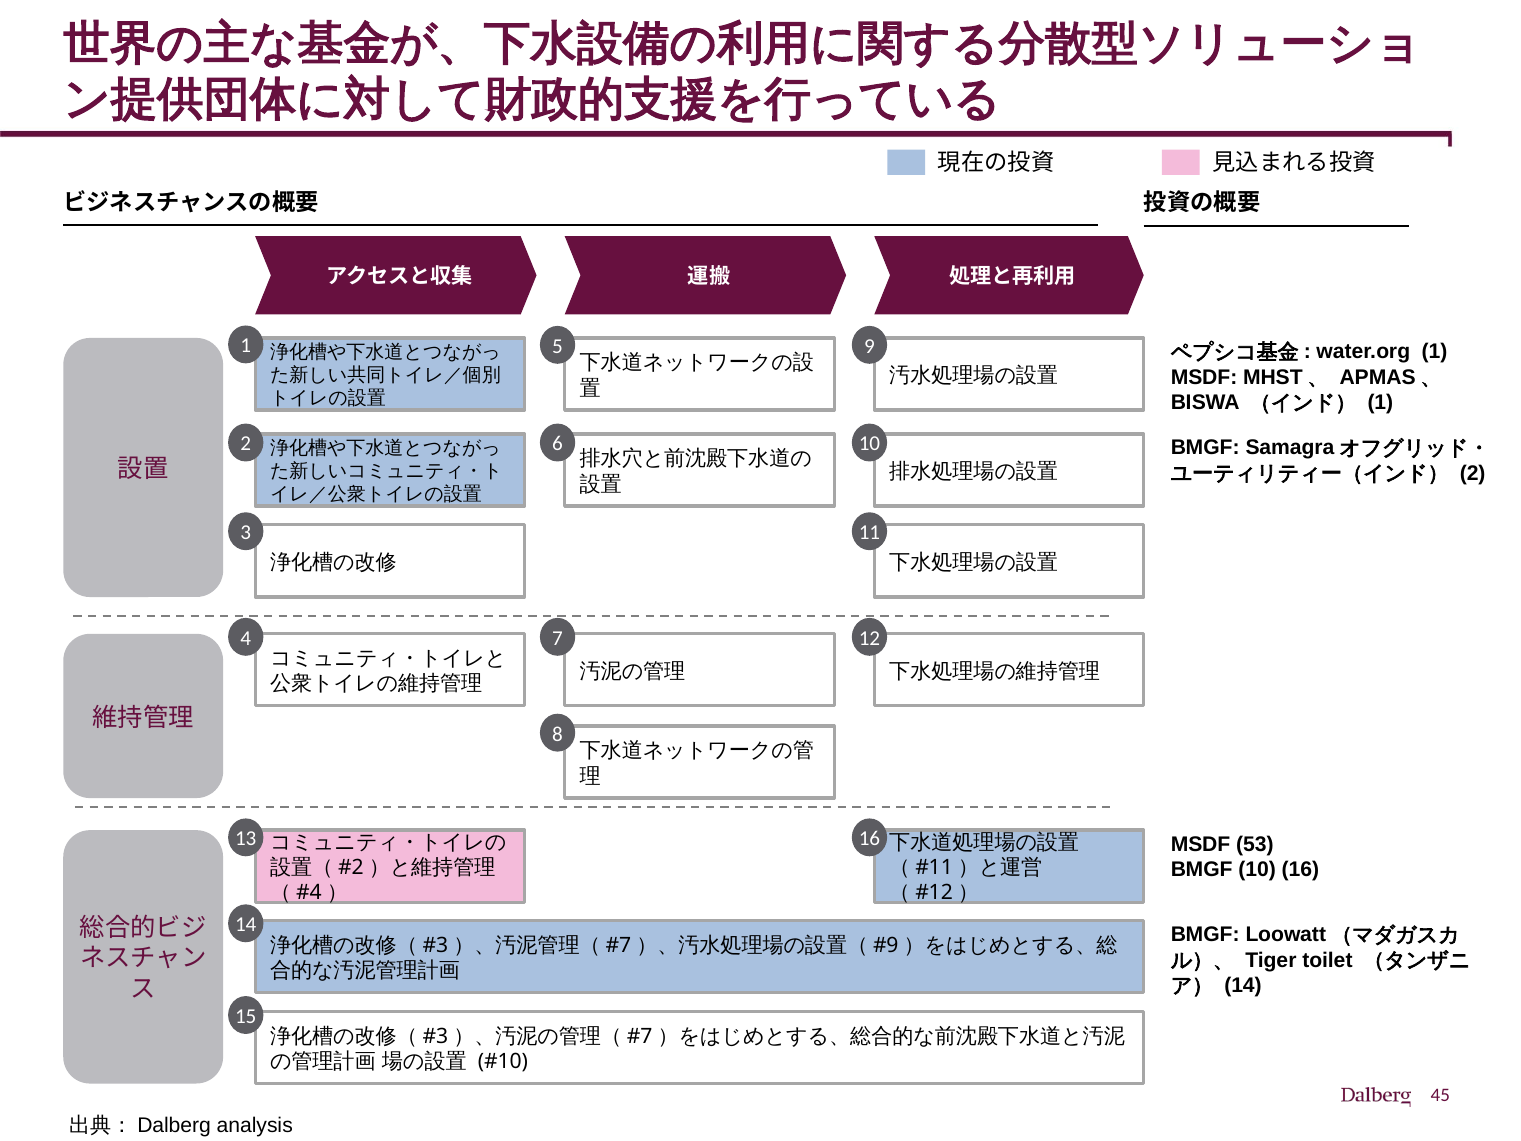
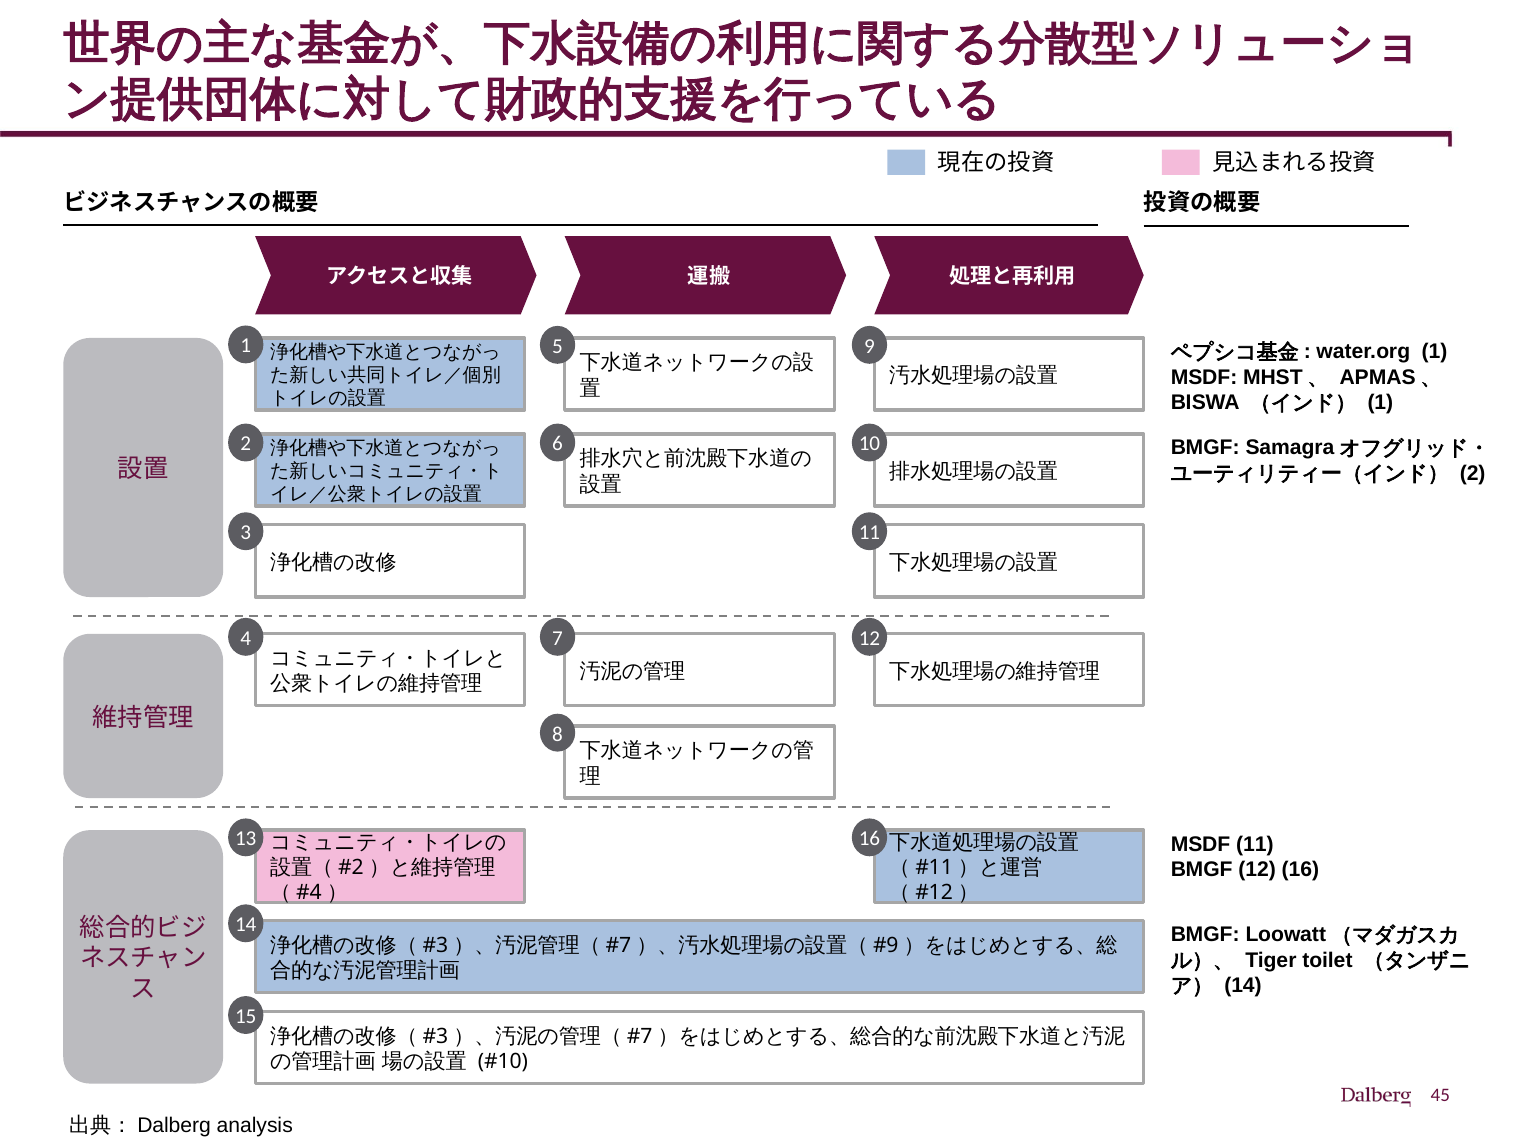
MSDF 53: 53 -> 11 (1255, 844)
BMGF 10: 10 -> 12 (1257, 870)
